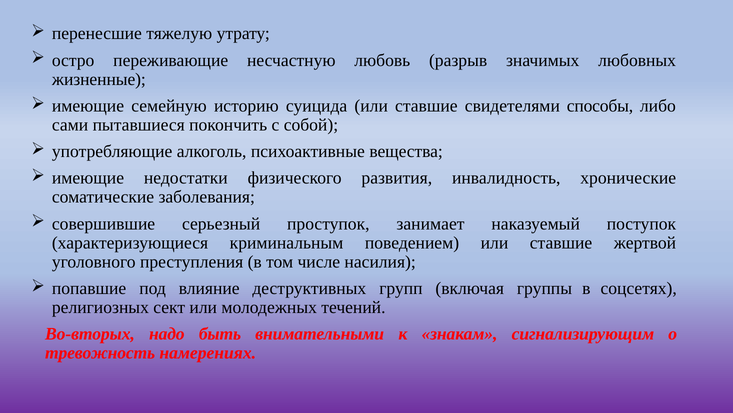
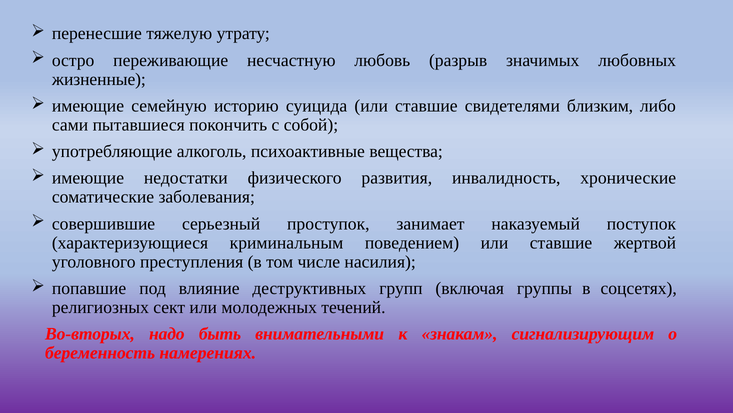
способы: способы -> близким (600, 106)
тревожность: тревожность -> беременность (100, 352)
